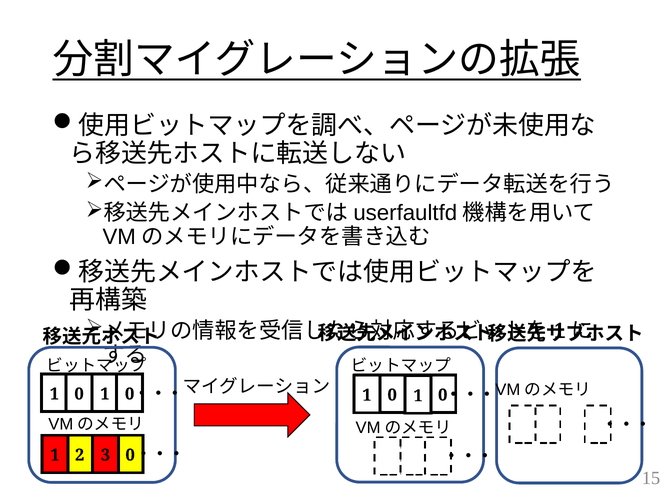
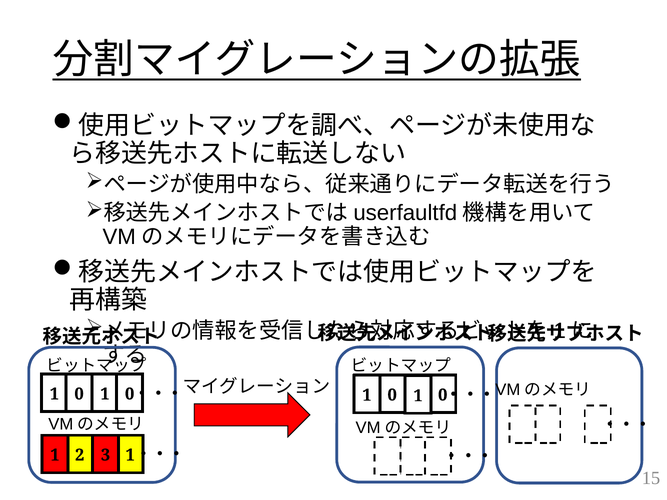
2 0: 0 -> 1 (130, 455)
